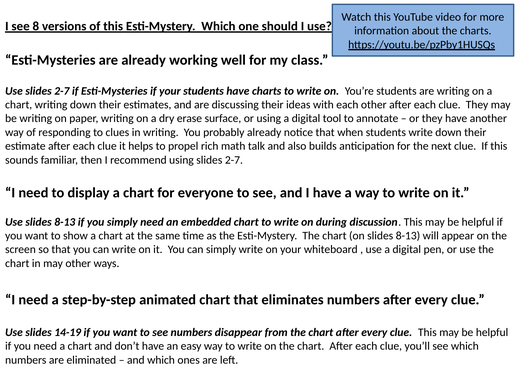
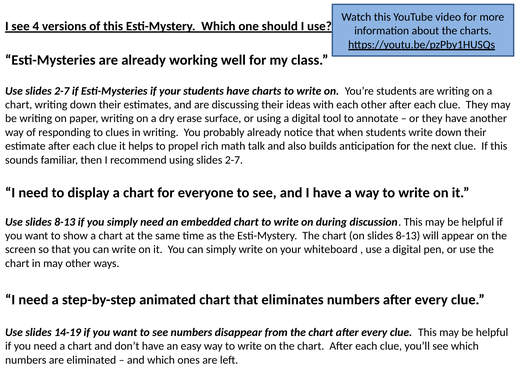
8: 8 -> 4 (36, 26)
